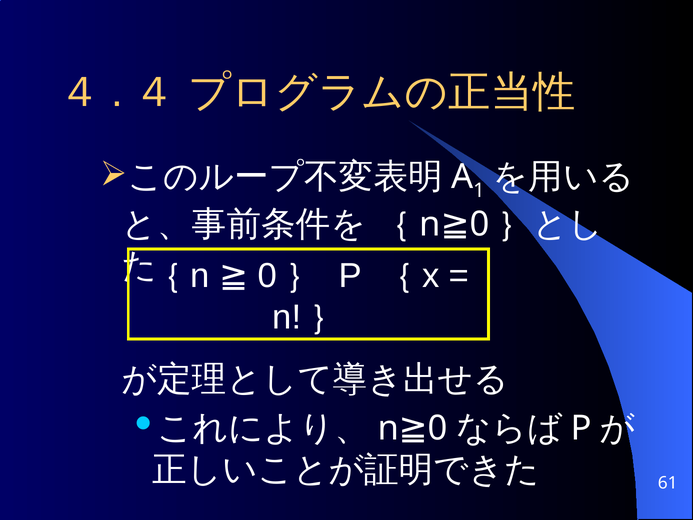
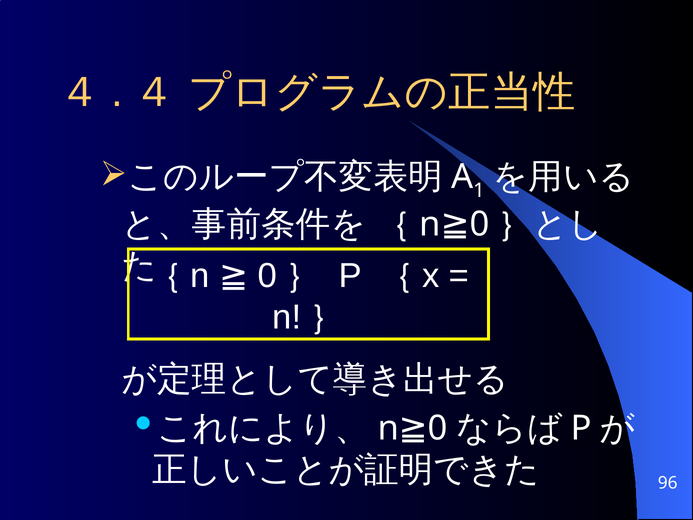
61: 61 -> 96 (668, 483)
